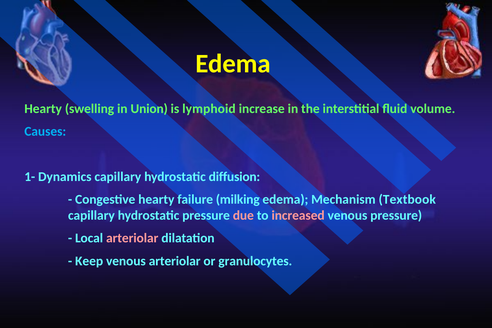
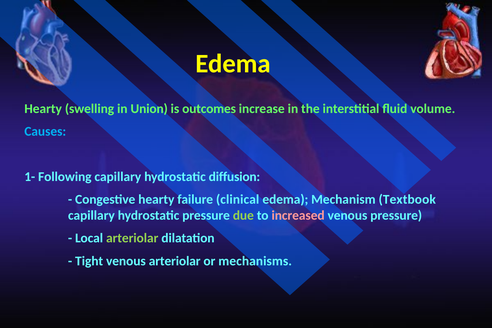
lymphoid: lymphoid -> outcomes (209, 109)
Dynamics: Dynamics -> Following (65, 177)
milking: milking -> clinical (238, 199)
due colour: pink -> light green (243, 216)
arteriolar colour: pink -> light green (132, 238)
Keep: Keep -> Tight (89, 261)
granulocytes: granulocytes -> mechanisms (255, 261)
